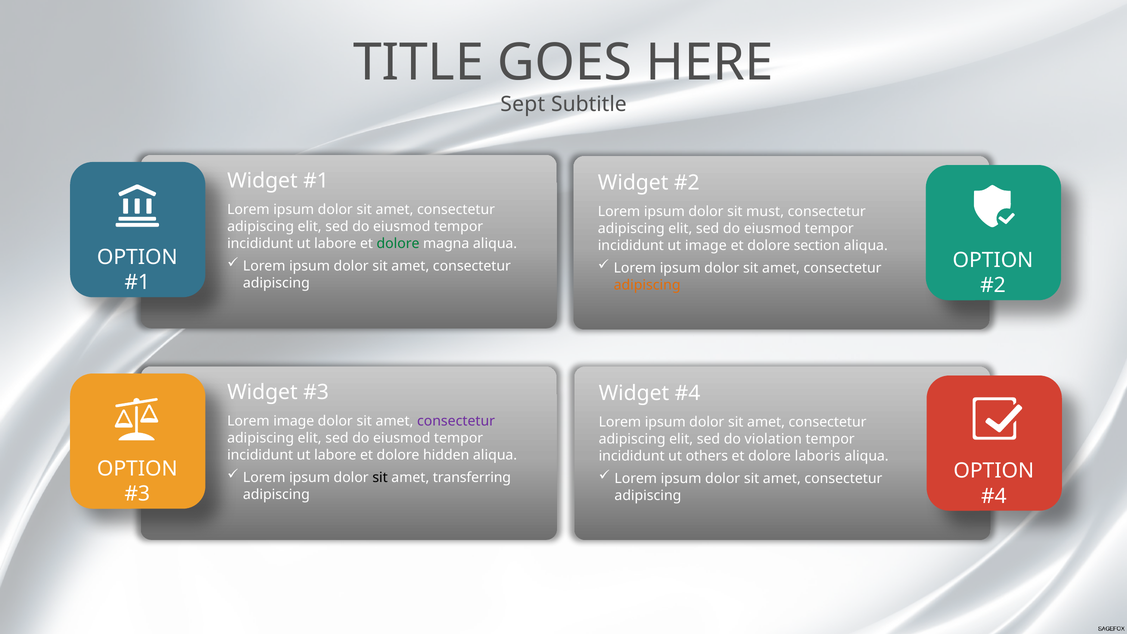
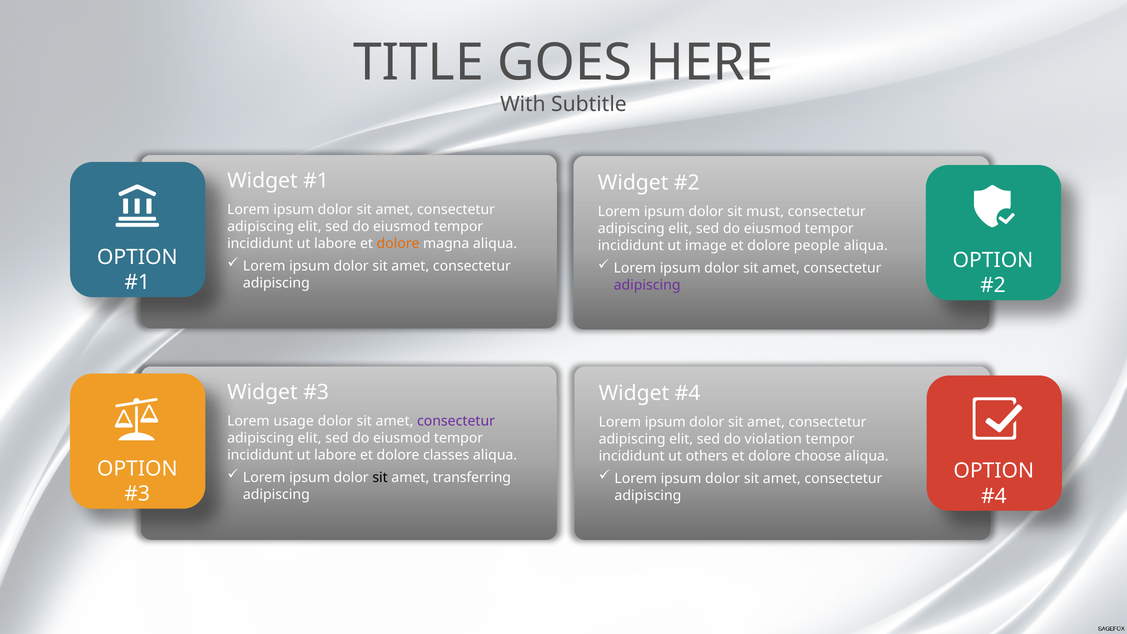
Sept: Sept -> With (523, 104)
dolore colour: green -> orange (398, 244)
section: section -> people (817, 245)
adipiscing colour: orange -> purple (647, 285)
Lorem image: image -> usage (294, 421)
hidden: hidden -> classes (446, 455)
laboris: laboris -> choose (818, 456)
